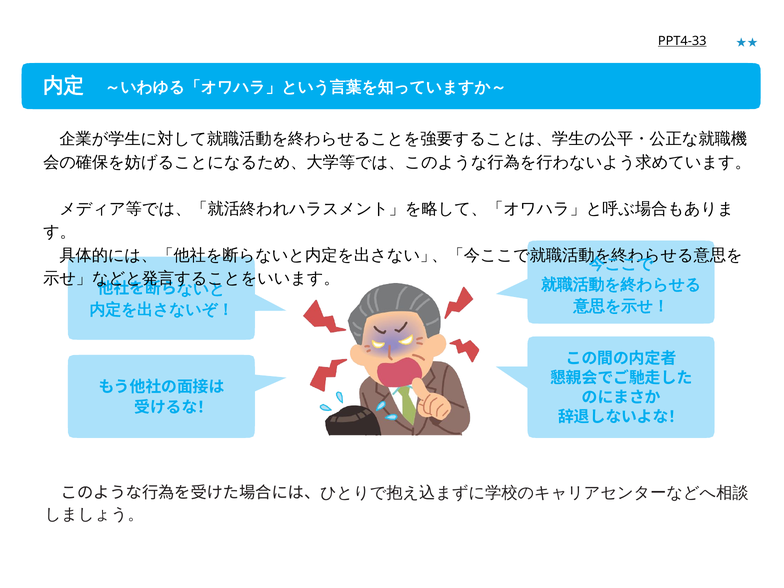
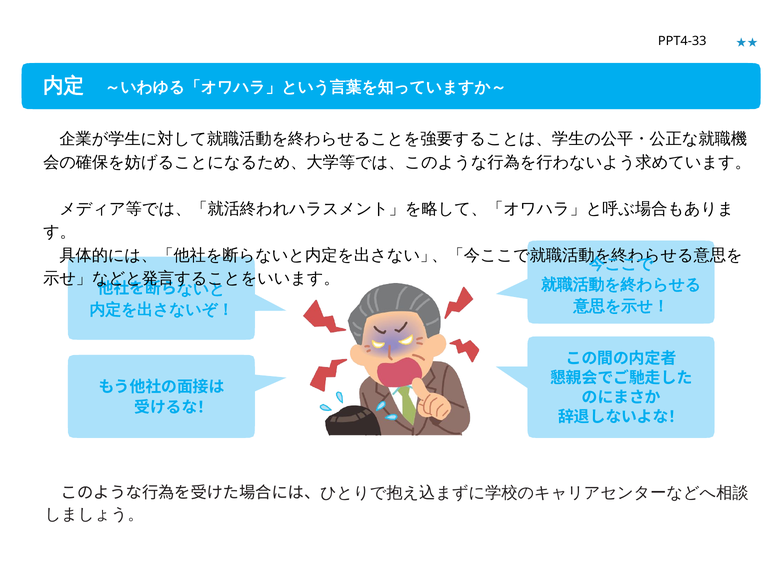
PPT4-33 underline: present -> none (682, 41)
